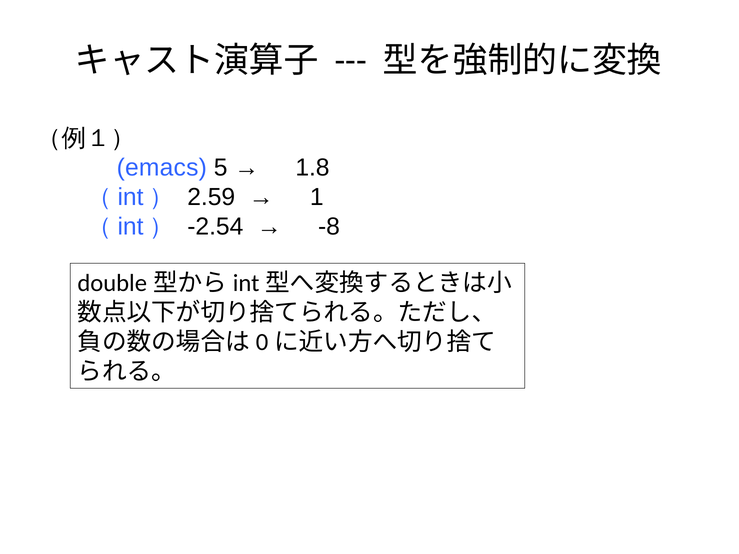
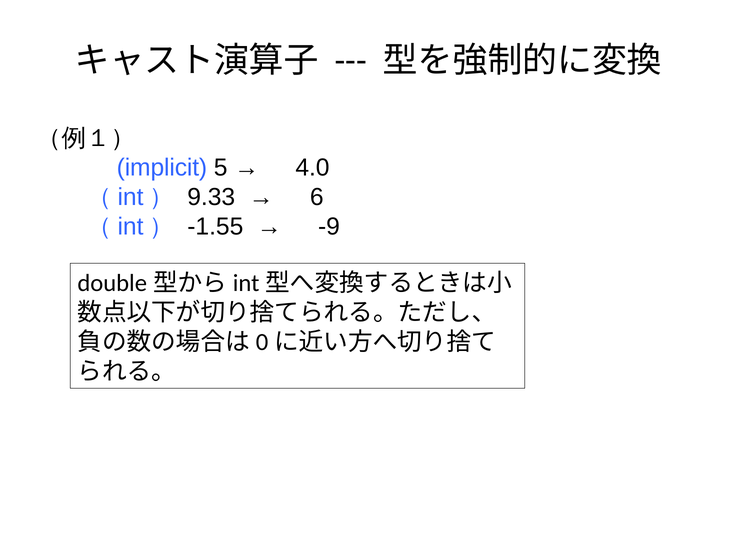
emacs: emacs -> implicit (162, 168)
1.8: 1.8 -> 4.0 (312, 168)
2.59: 2.59 -> 9.33 (211, 197)
1: 1 -> 6 (317, 197)
-2.54: -2.54 -> -1.55 (215, 227)
-8: -8 -> -9 (329, 227)
